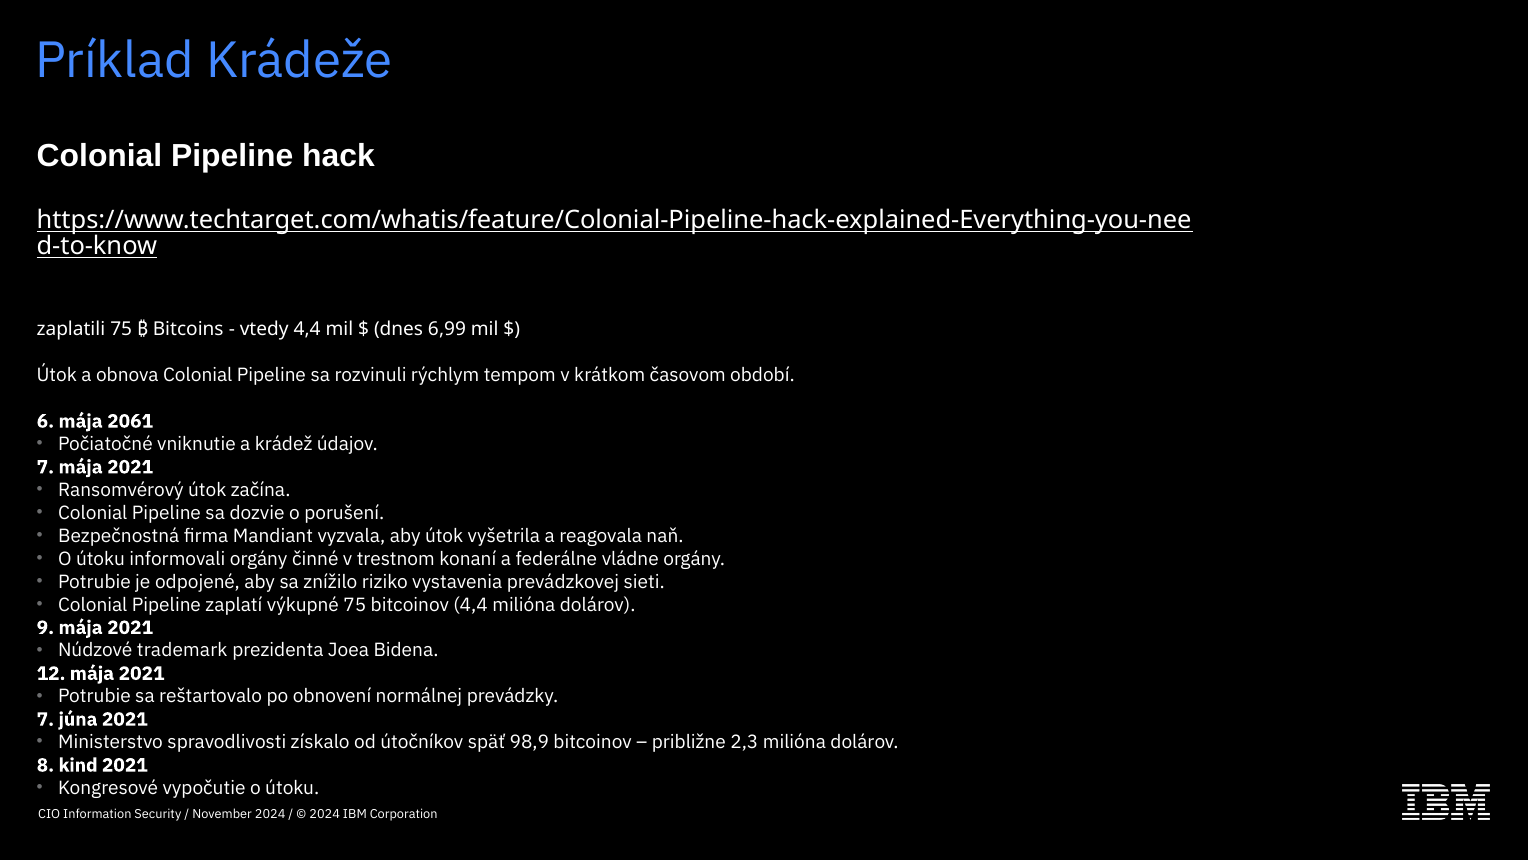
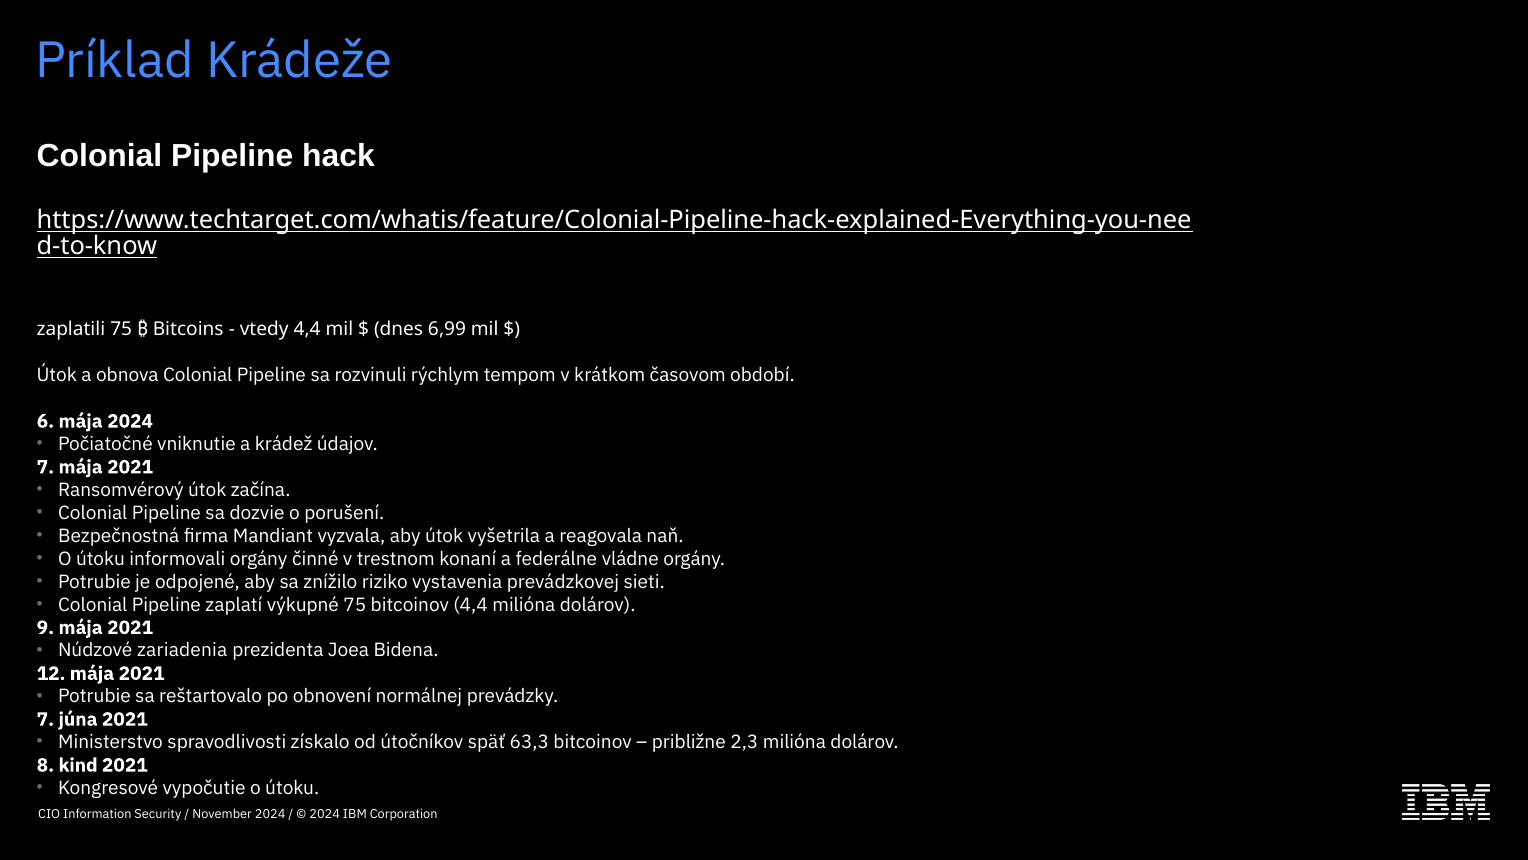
mája 2061: 2061 -> 2024 (130, 421)
trademark: trademark -> zariadenia (182, 650)
98,9: 98,9 -> 63,3 (529, 742)
